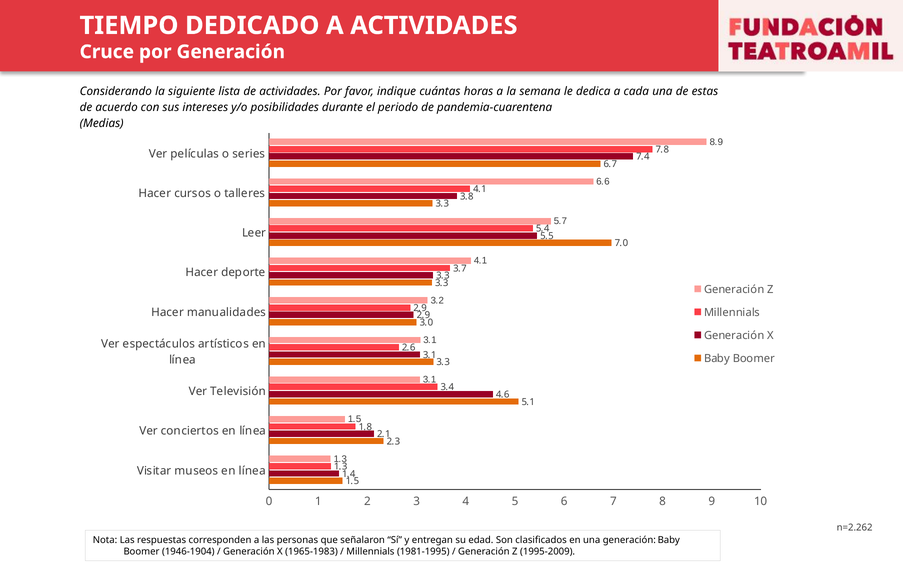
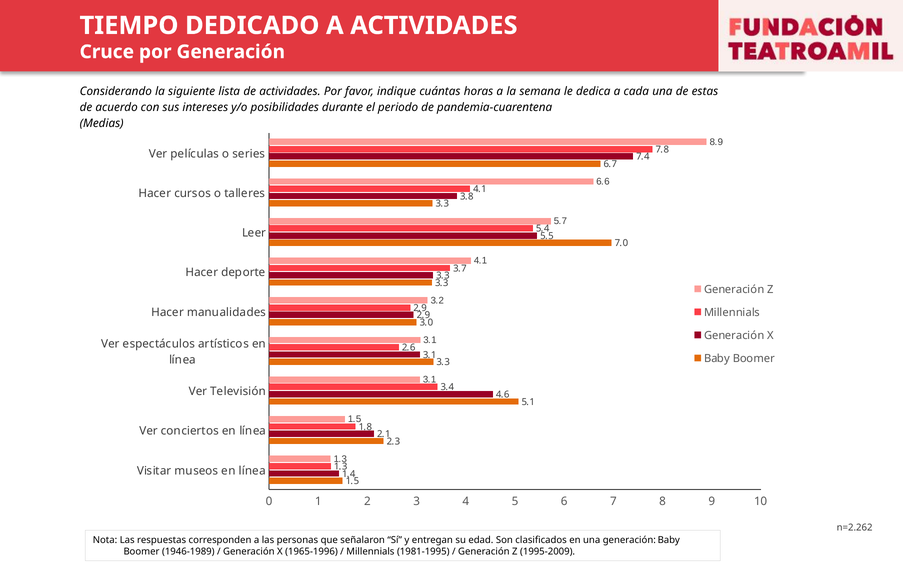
1946-1904: 1946-1904 -> 1946-1989 (188, 552)
1965-1983: 1965-1983 -> 1965-1996 (311, 552)
